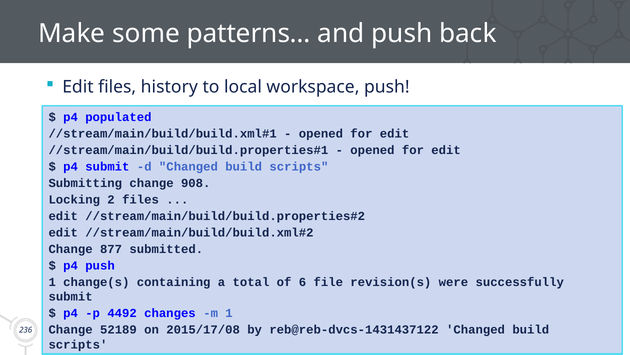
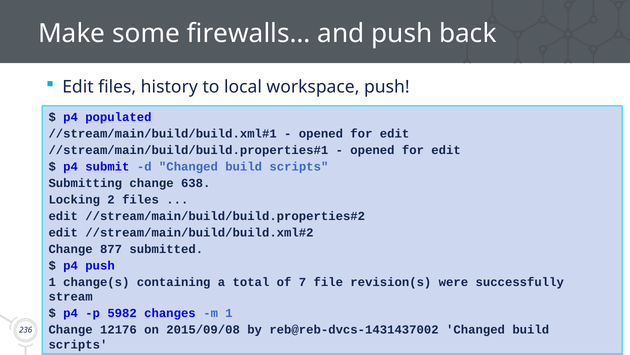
patterns…: patterns… -> firewalls… (249, 34)
908: 908 -> 638 (196, 183)
6: 6 -> 7 (303, 282)
submit: submit -> stream (71, 296)
4492: 4492 -> 5982 (122, 313)
52189: 52189 -> 12176 (118, 329)
2015/17/08: 2015/17/08 -> 2015/09/08 (203, 329)
reb@reb-dvcs-1431437122: reb@reb-dvcs-1431437122 -> reb@reb-dvcs-1431437002 (354, 329)
